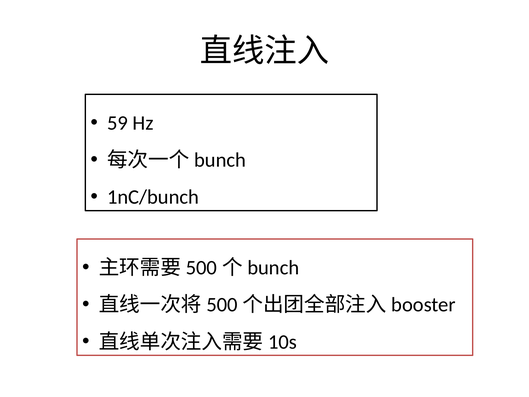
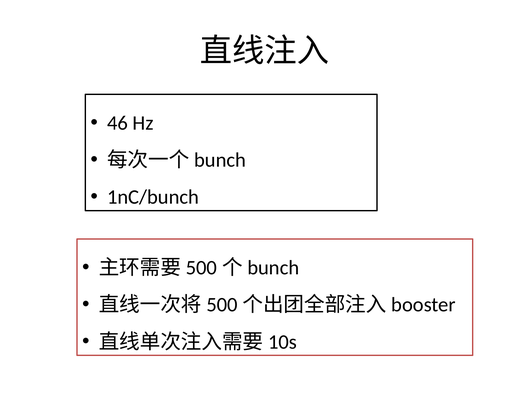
59: 59 -> 46 (118, 123)
